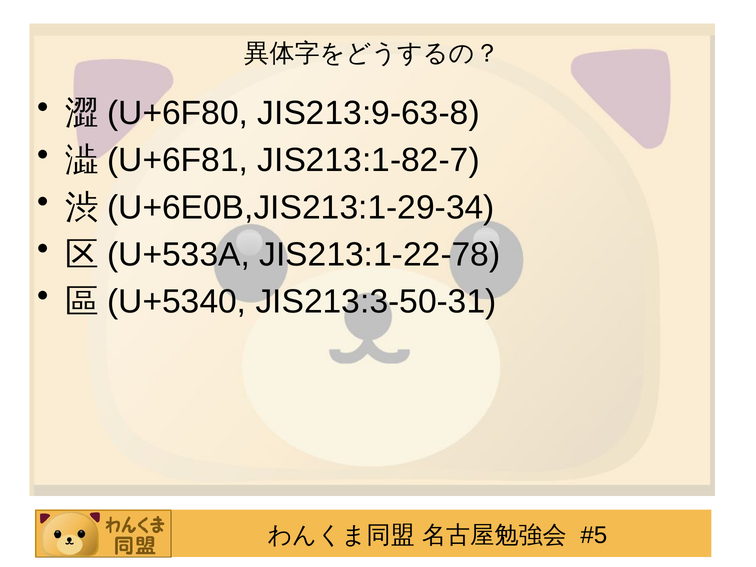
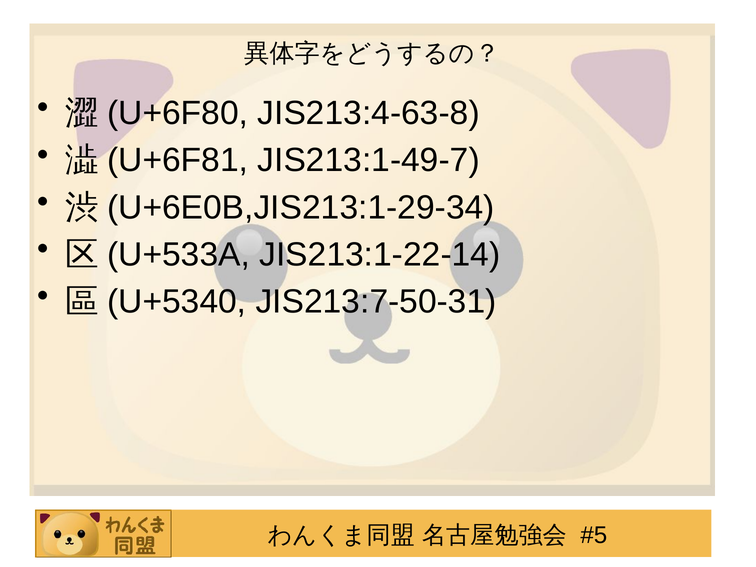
JIS213:9-63-8: JIS213:9-63-8 -> JIS213:4-63-8 (369, 113)
JIS213:1-82-7: JIS213:1-82-7 -> JIS213:1-49-7 (369, 160)
JIS213:1-22-78: JIS213:1-22-78 -> JIS213:1-22-14 (380, 254)
JIS213:3-50-31: JIS213:3-50-31 -> JIS213:7-50-31 (376, 302)
